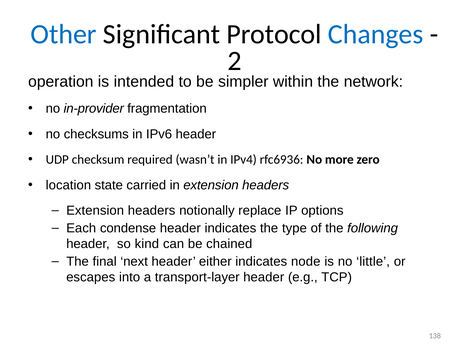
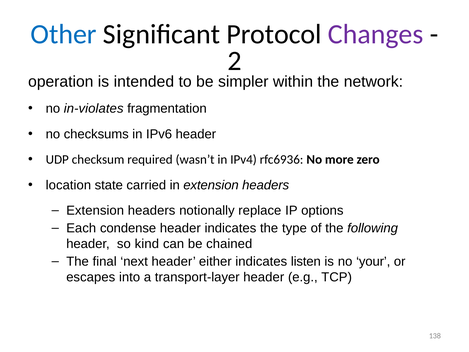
Changes colour: blue -> purple (376, 34)
in-provider: in-provider -> in-violates (94, 109)
node: node -> listen (306, 261)
little: little -> your (373, 261)
